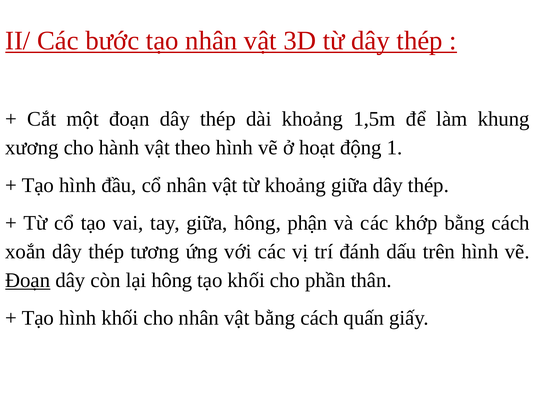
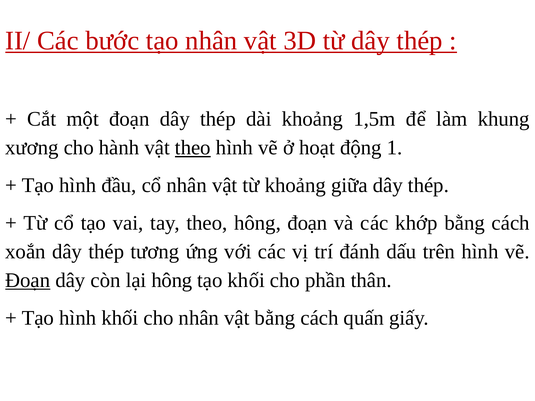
theo underline: none -> present (193, 148)
tay giữa: giữa -> theo (207, 223)
hông phận: phận -> đoạn (307, 223)
